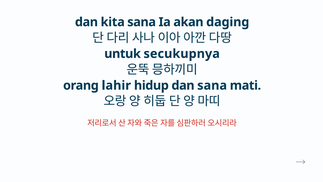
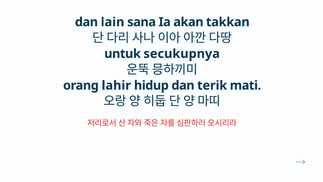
kita: kita -> lain (113, 22)
daging: daging -> takkan (228, 22)
dan sana: sana -> terik (212, 85)
